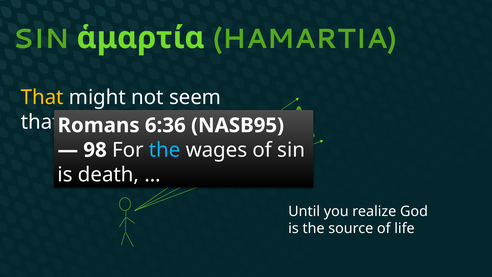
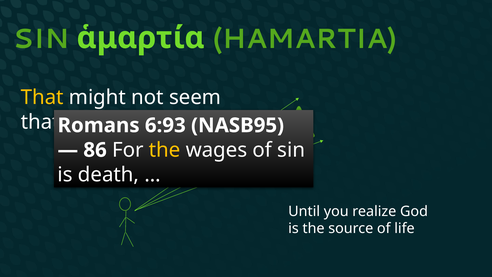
6:36: 6:36 -> 6:93 (165, 125)
98: 98 -> 86 (95, 150)
the colour: light blue -> yellow (165, 150)
